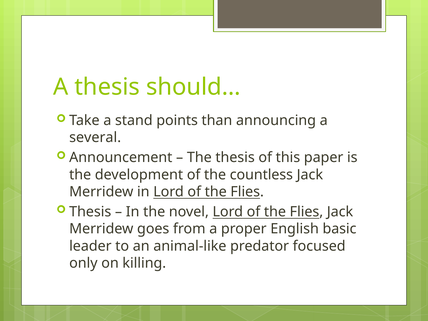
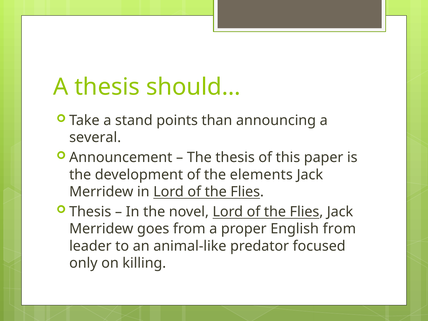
countless: countless -> elements (261, 175)
English basic: basic -> from (339, 229)
